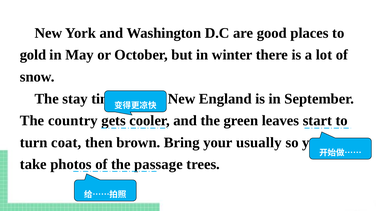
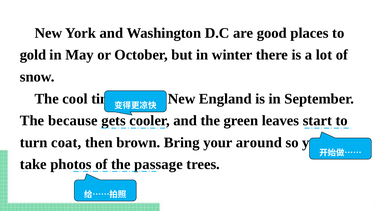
stay: stay -> cool (75, 99)
country: country -> because (73, 121)
usually: usually -> around (259, 143)
